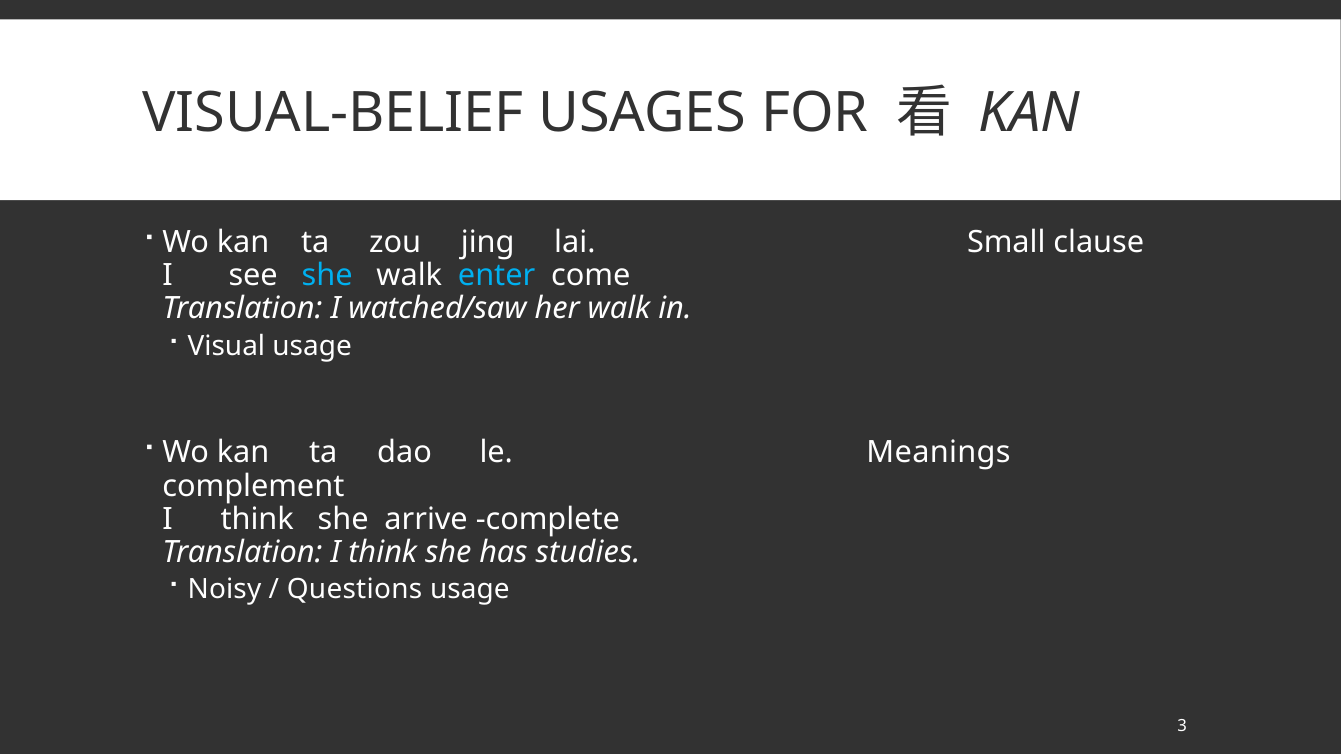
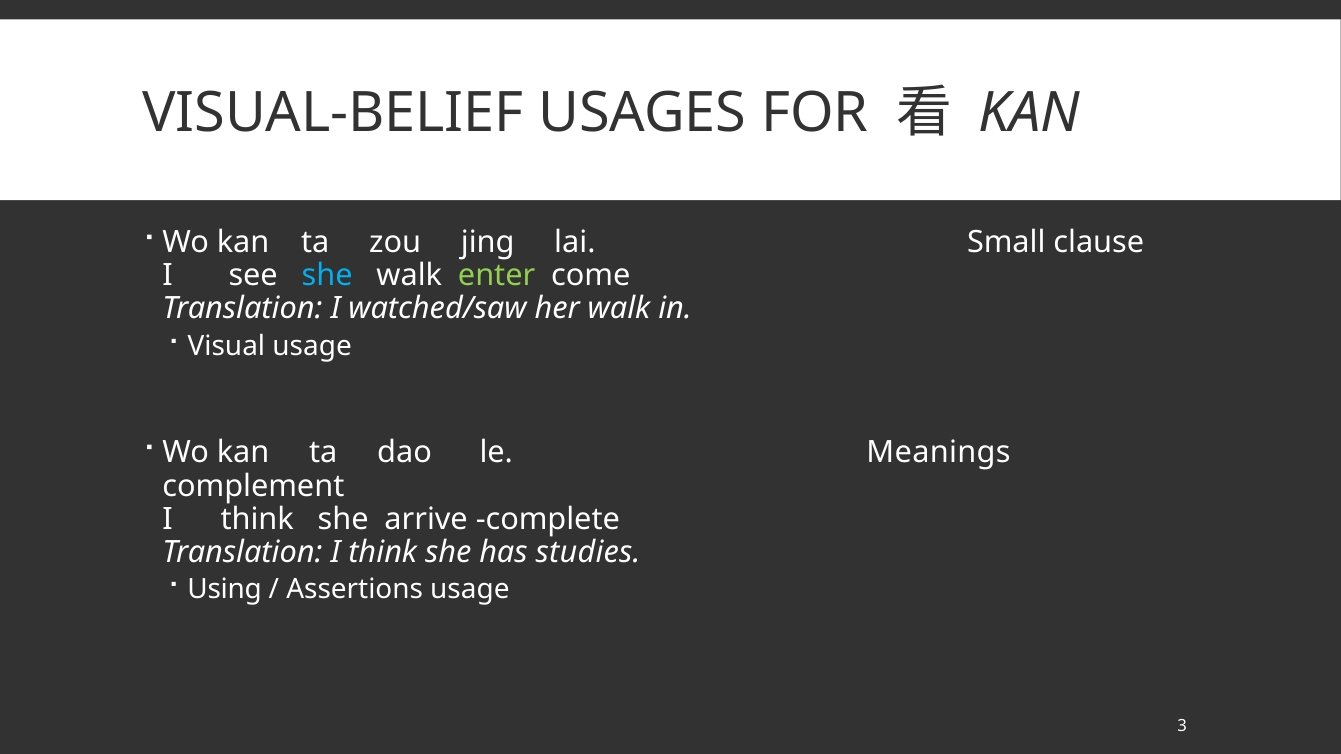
enter colour: light blue -> light green (497, 276)
Noisy: Noisy -> Using (225, 590)
Questions: Questions -> Assertions (355, 590)
